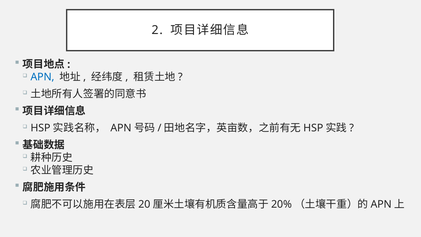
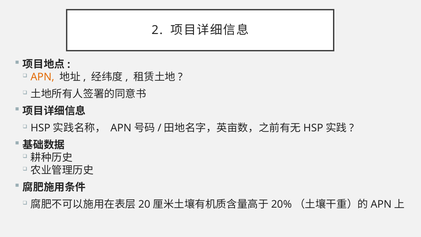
APN colour: blue -> orange (42, 77)
